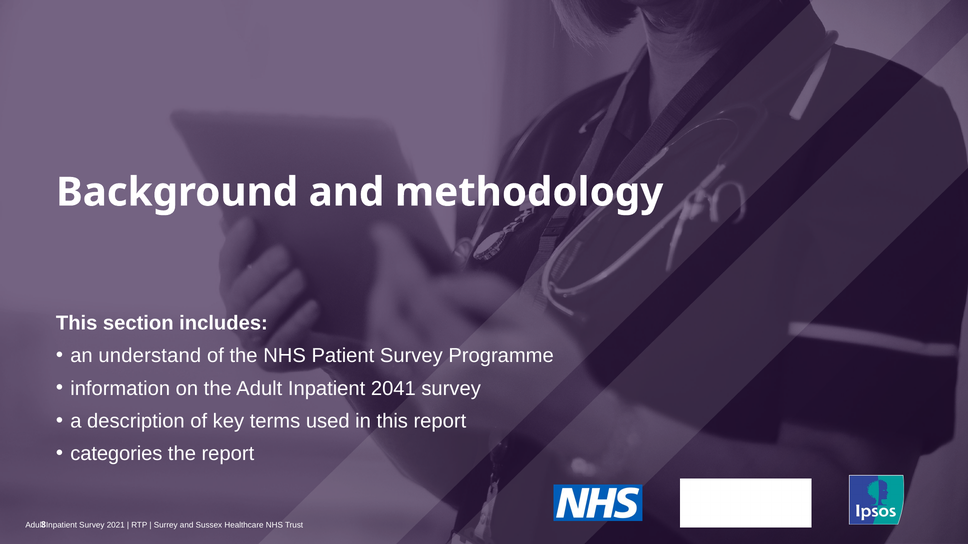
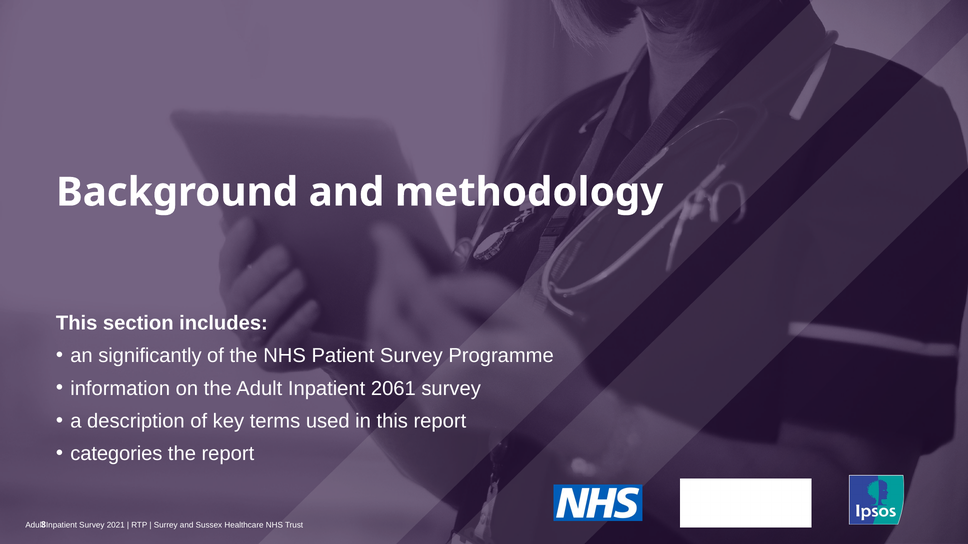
understand: understand -> significantly (150, 356)
2041: 2041 -> 2061 (393, 389)
